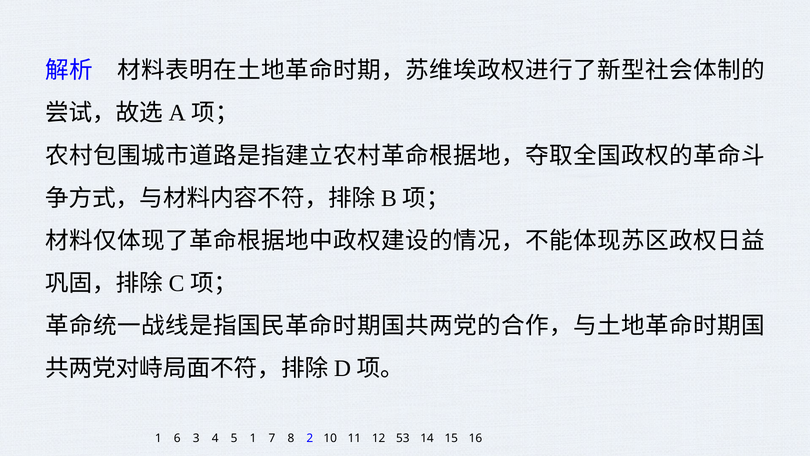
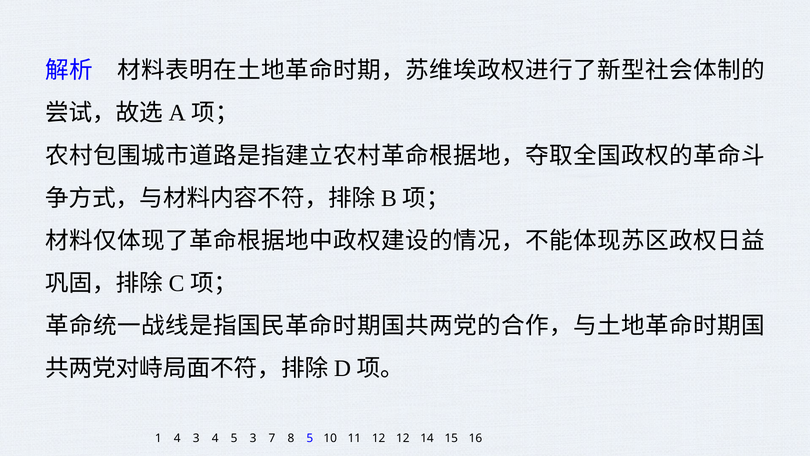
1 6: 6 -> 4 (177, 438)
5 1: 1 -> 3 (253, 438)
8 2: 2 -> 5 (310, 438)
12 53: 53 -> 12 (403, 438)
